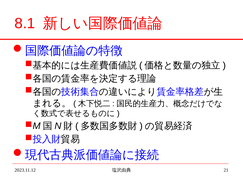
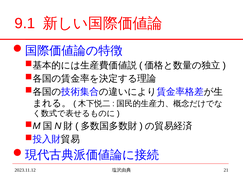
8.1: 8.1 -> 9.1 (25, 24)
